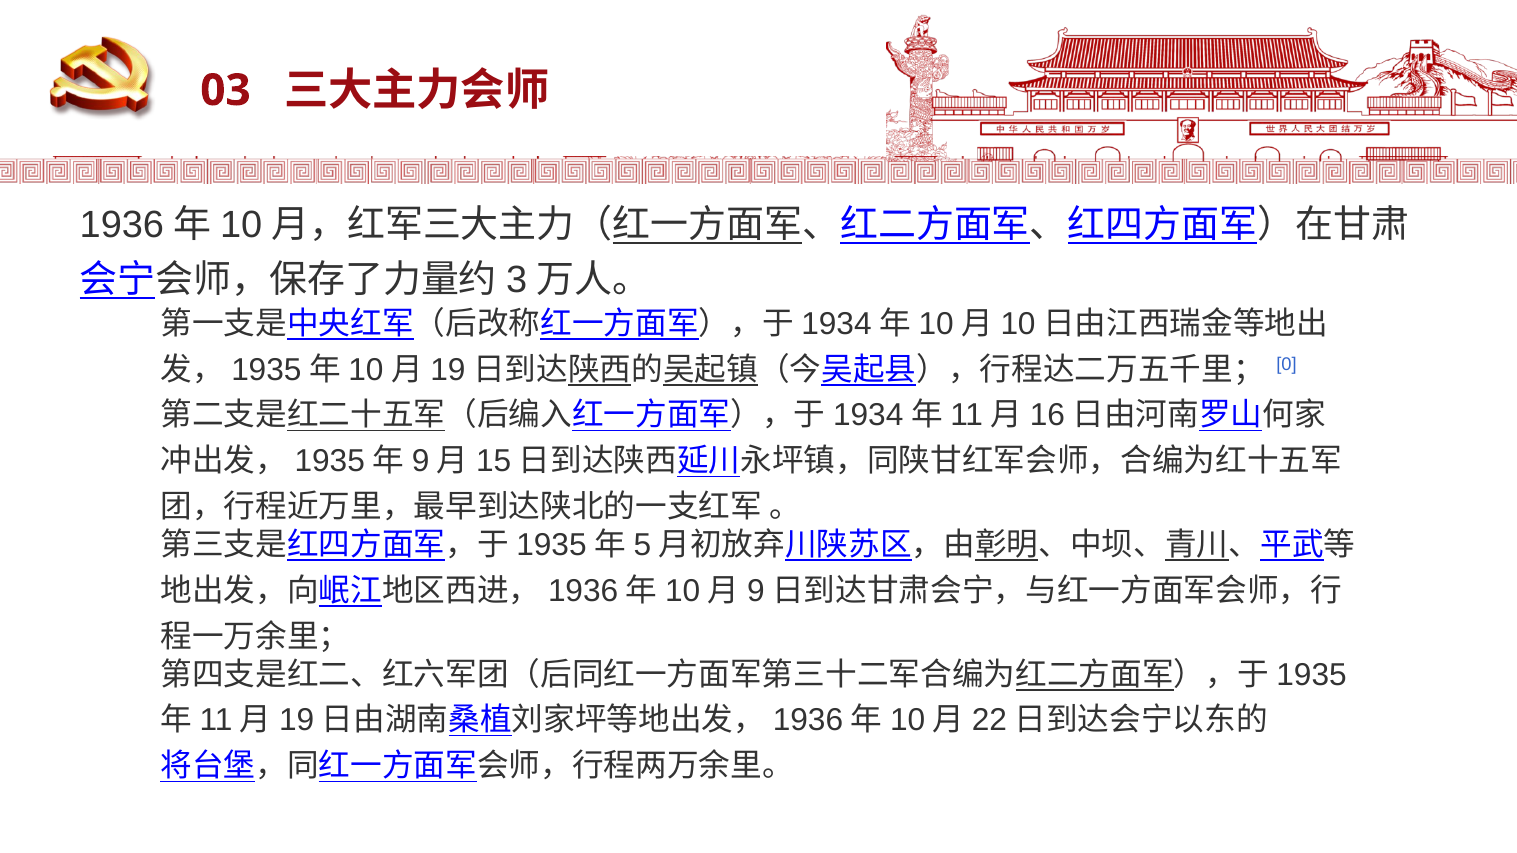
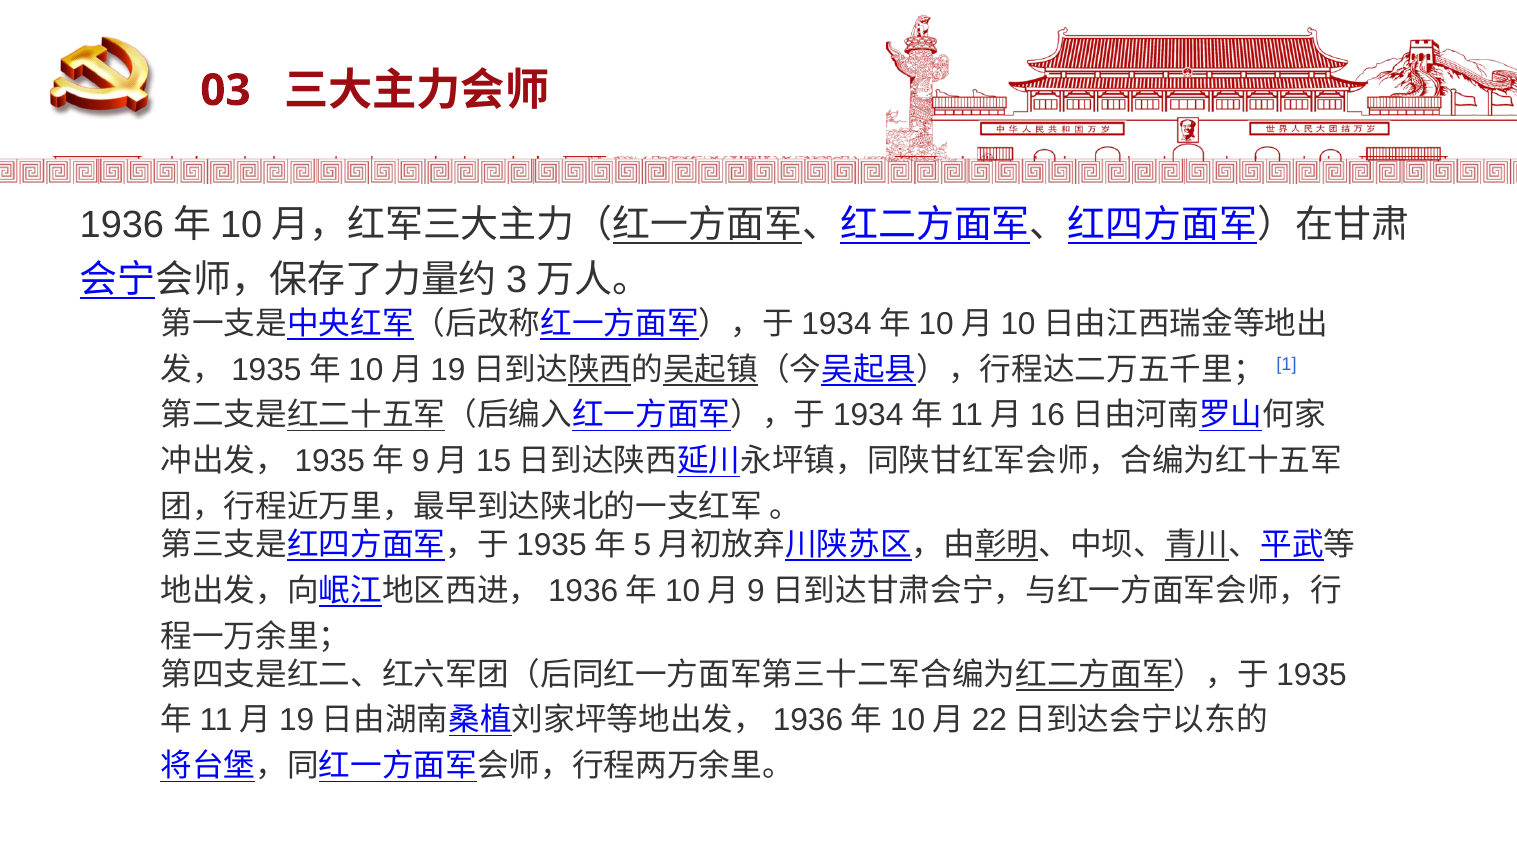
0: 0 -> 1 (1287, 365)
